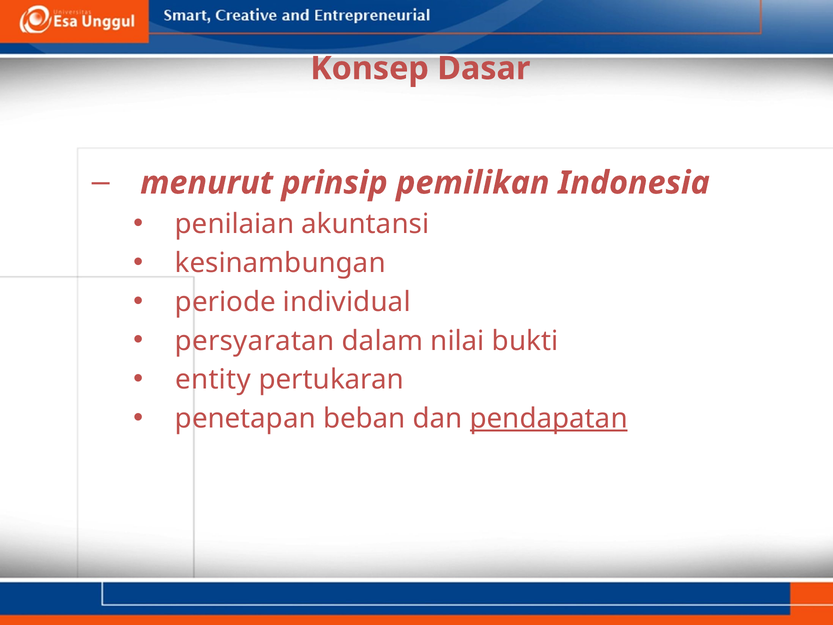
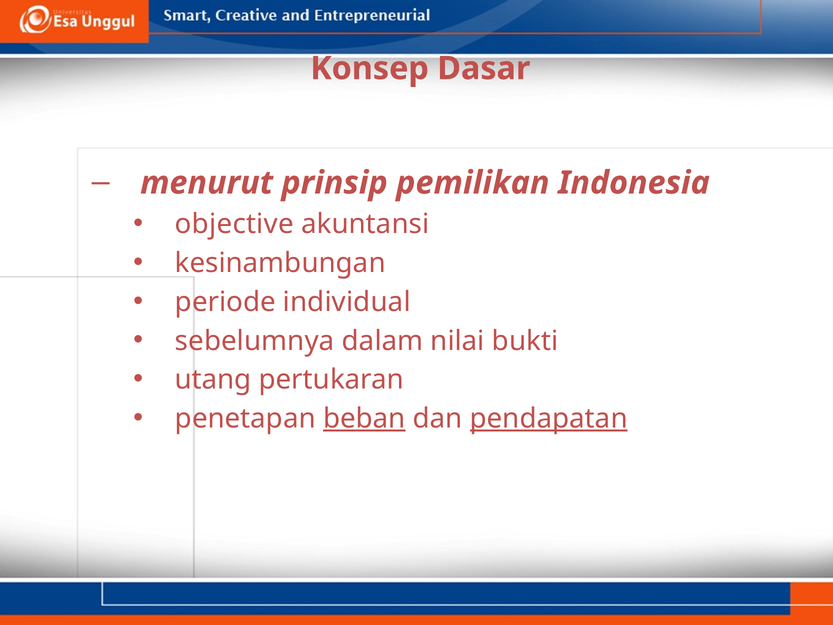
penilaian: penilaian -> objective (234, 224)
persyaratan: persyaratan -> sebelumnya (255, 341)
entity: entity -> utang (213, 380)
beban underline: none -> present (364, 418)
